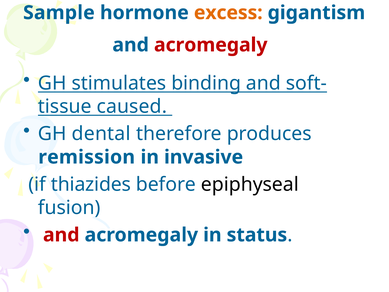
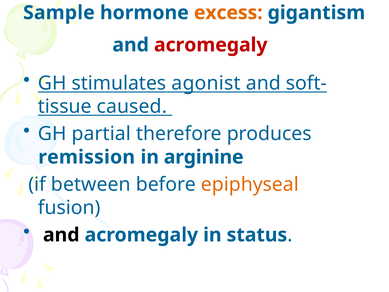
binding: binding -> agonist (206, 83)
dental: dental -> partial (101, 134)
invasive: invasive -> arginine (204, 157)
thiazides: thiazides -> between (91, 184)
epiphyseal colour: black -> orange (250, 184)
and colour: red -> black (61, 235)
